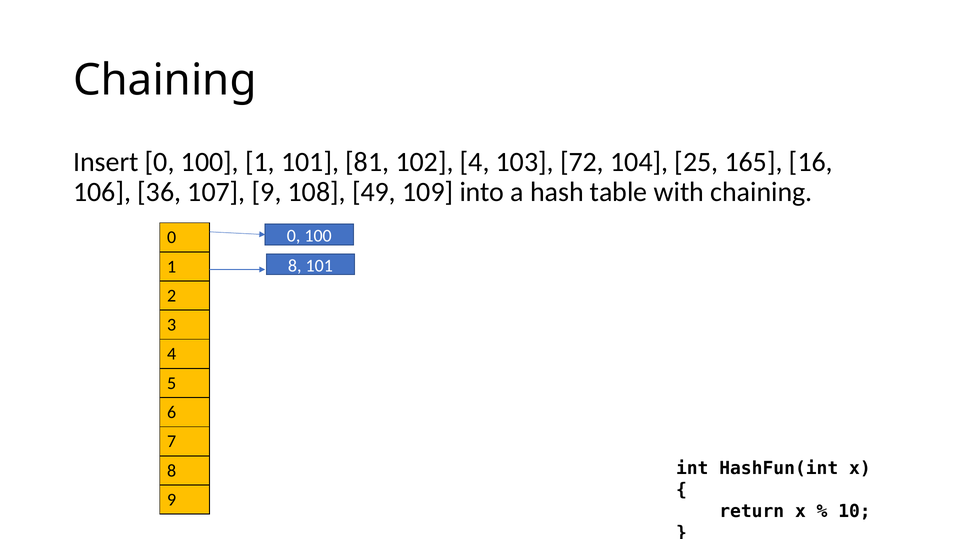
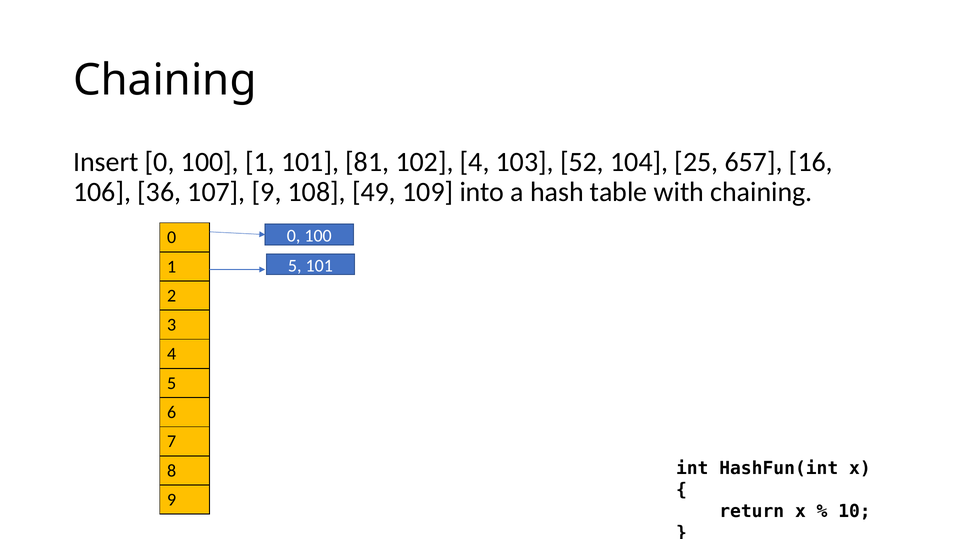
72: 72 -> 52 (582, 162)
165: 165 -> 657 (754, 162)
8: 8 -> 5 (295, 266)
